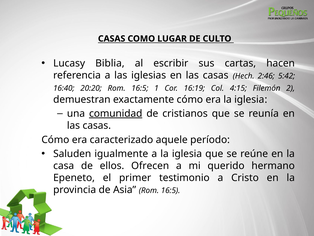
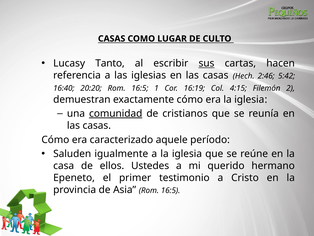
Biblia: Biblia -> Tanto (110, 63)
sus underline: none -> present (206, 63)
Ofrecen: Ofrecen -> Ustedes (150, 165)
